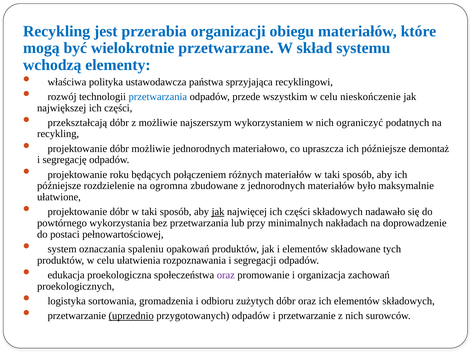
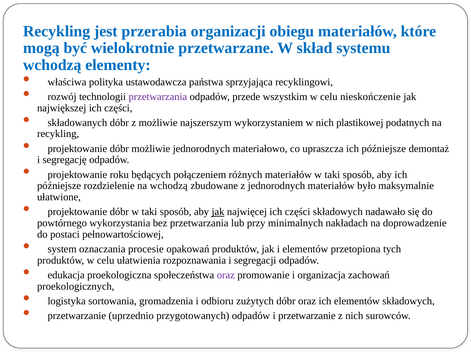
przetwarzania colour: blue -> purple (158, 97)
przekształcają: przekształcają -> składowanych (77, 123)
ograniczyć: ograniczyć -> plastikowej (360, 123)
na ogromna: ogromna -> wchodzą (169, 186)
spaleniu: spaleniu -> procesie (146, 249)
składowane: składowane -> przetopiona (356, 249)
uprzednio underline: present -> none (131, 316)
